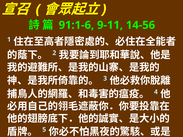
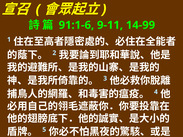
14-56: 14-56 -> 14-99 (140, 25)
